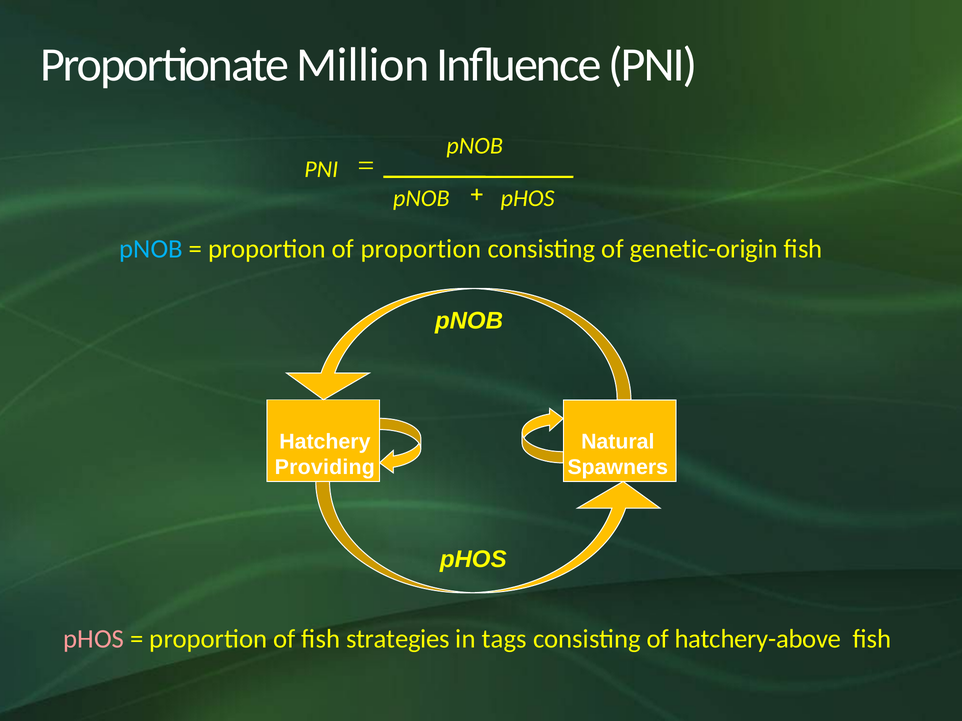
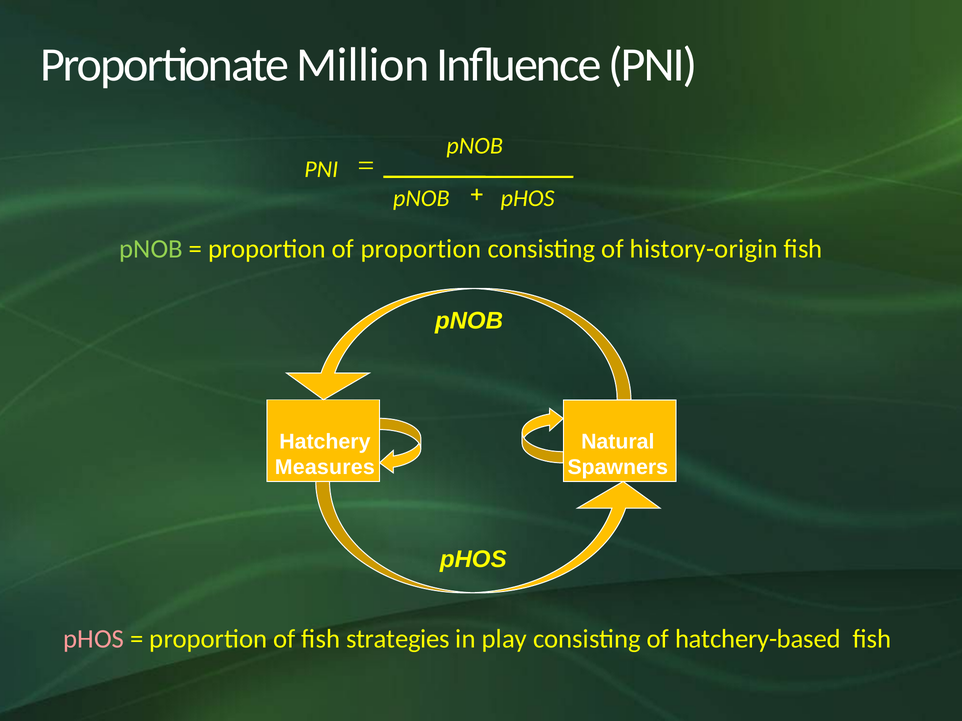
pNOB colour: light blue -> light green (151, 249)
genetic-origin: genetic-origin -> history-origin (704, 249)
Providing: Providing -> Measures (325, 468)
tags: tags -> play (504, 639)
hatchery-above: hatchery-above -> hatchery-based (758, 639)
